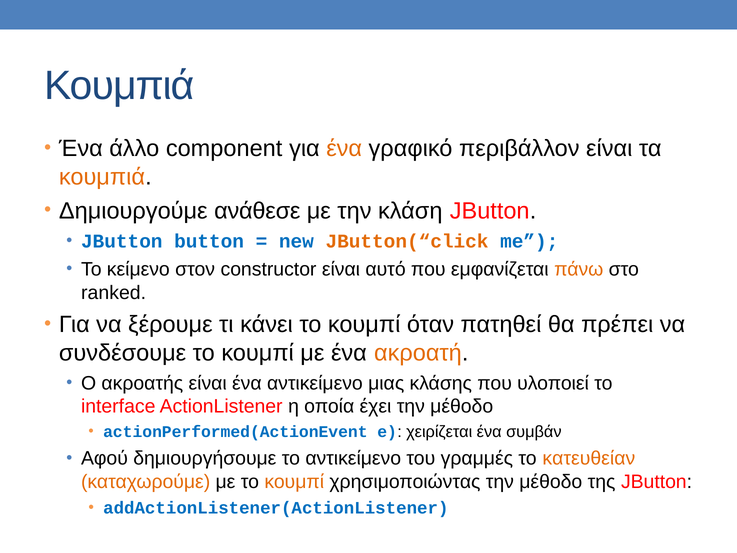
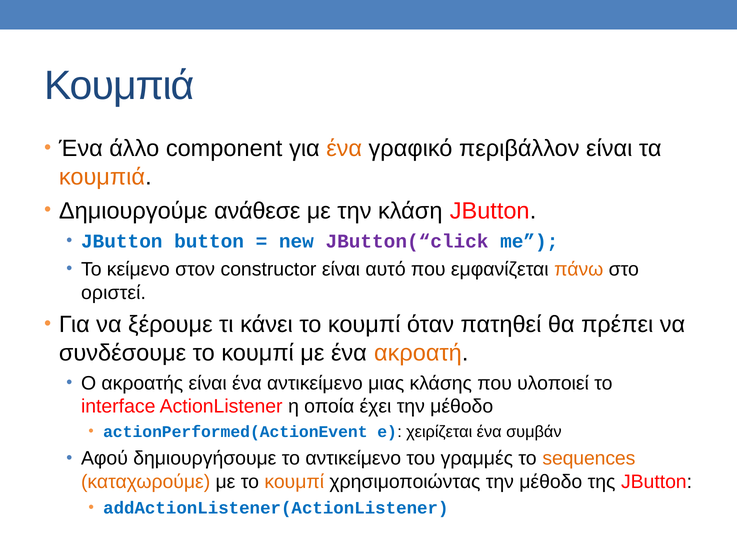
JButton(“click colour: orange -> purple (407, 241)
ranked: ranked -> οριστεί (114, 293)
κατευθείαν: κατευθείαν -> sequences (589, 458)
